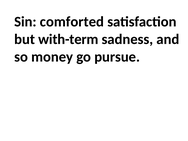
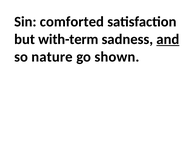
and underline: none -> present (168, 39)
money: money -> nature (52, 57)
pursue: pursue -> shown (117, 57)
